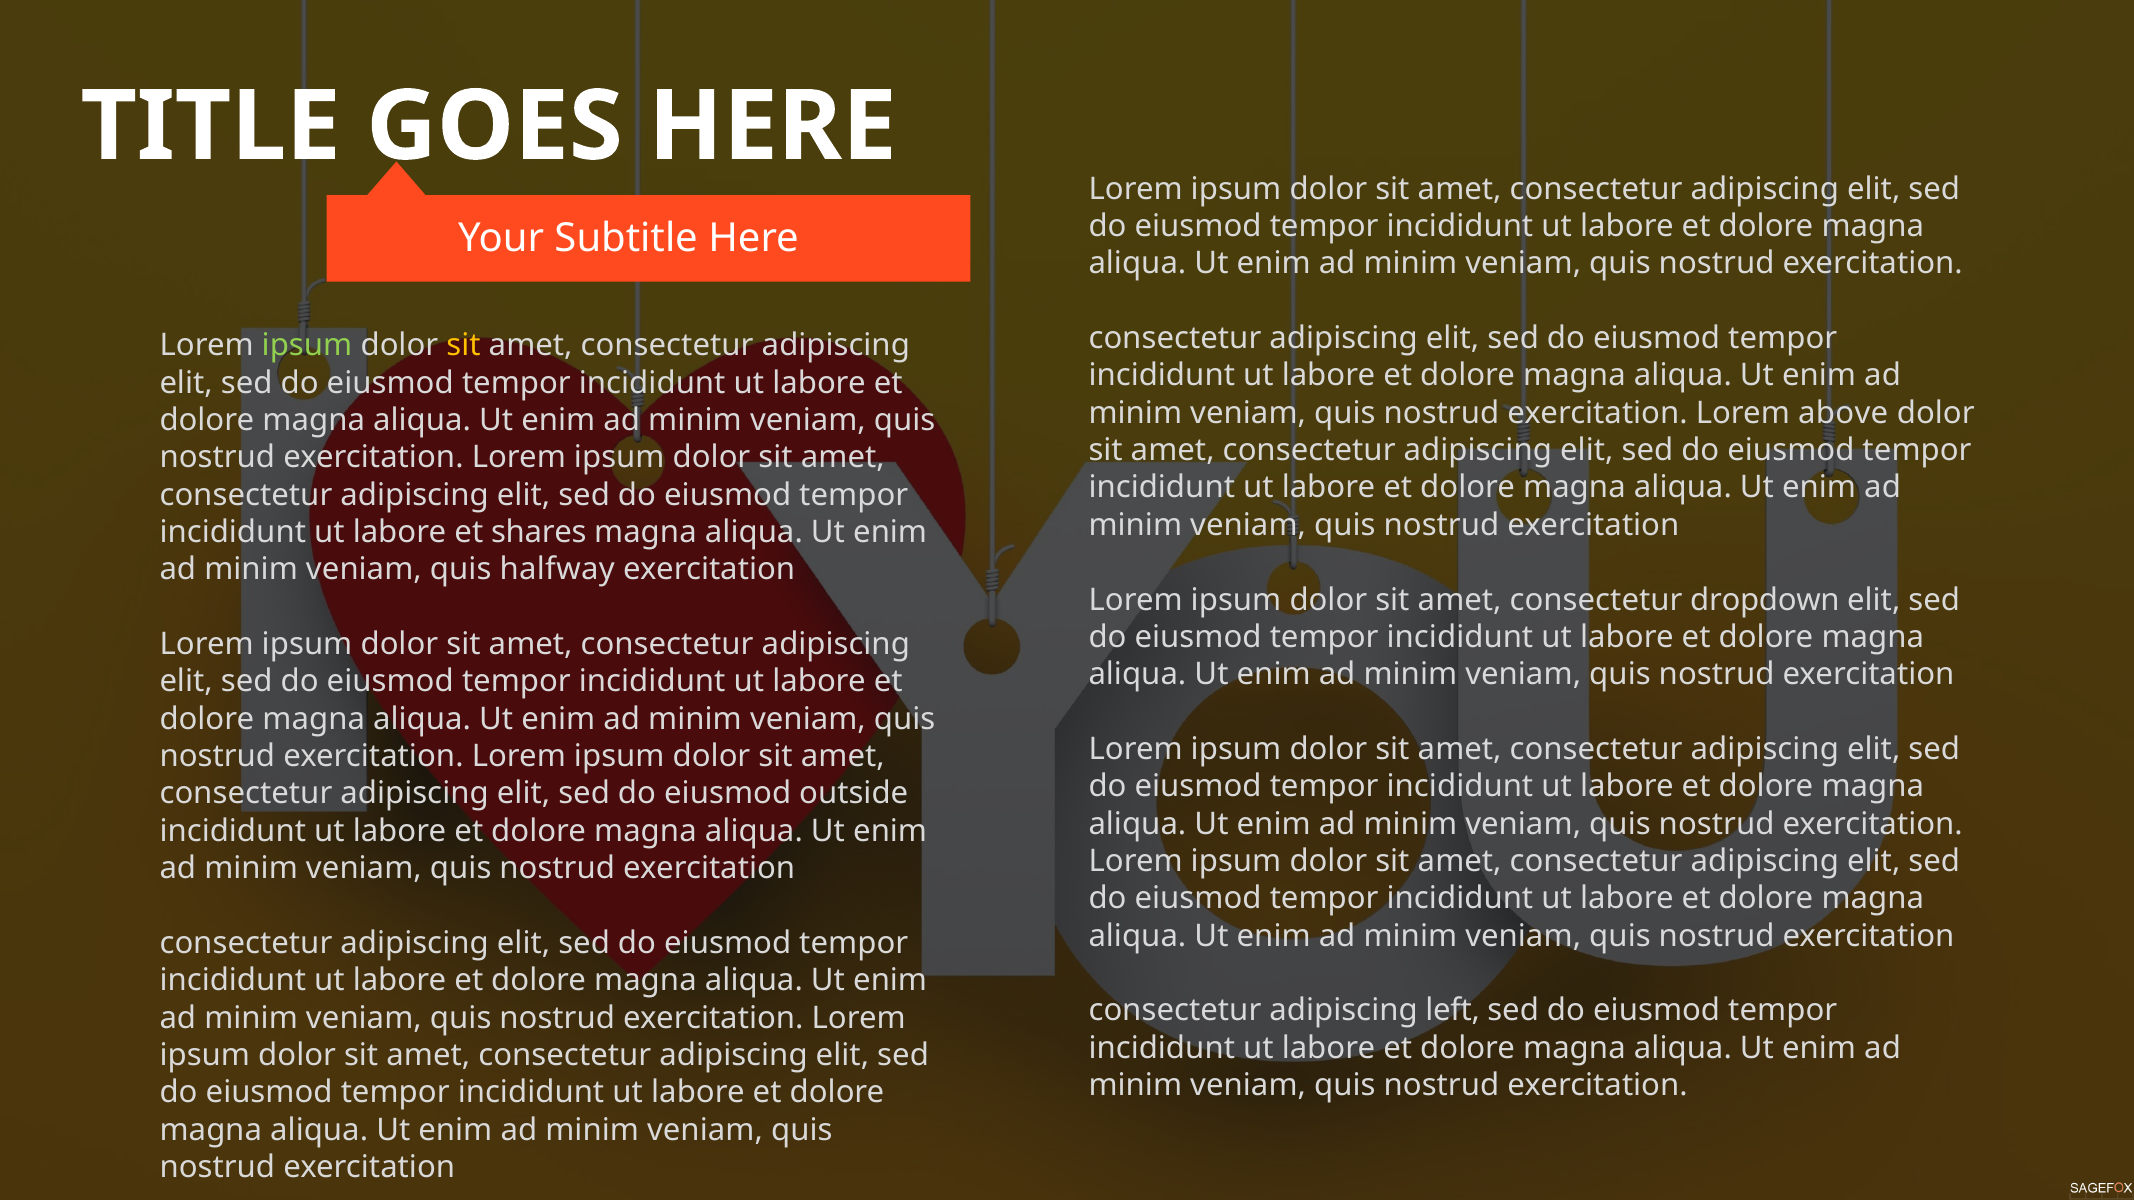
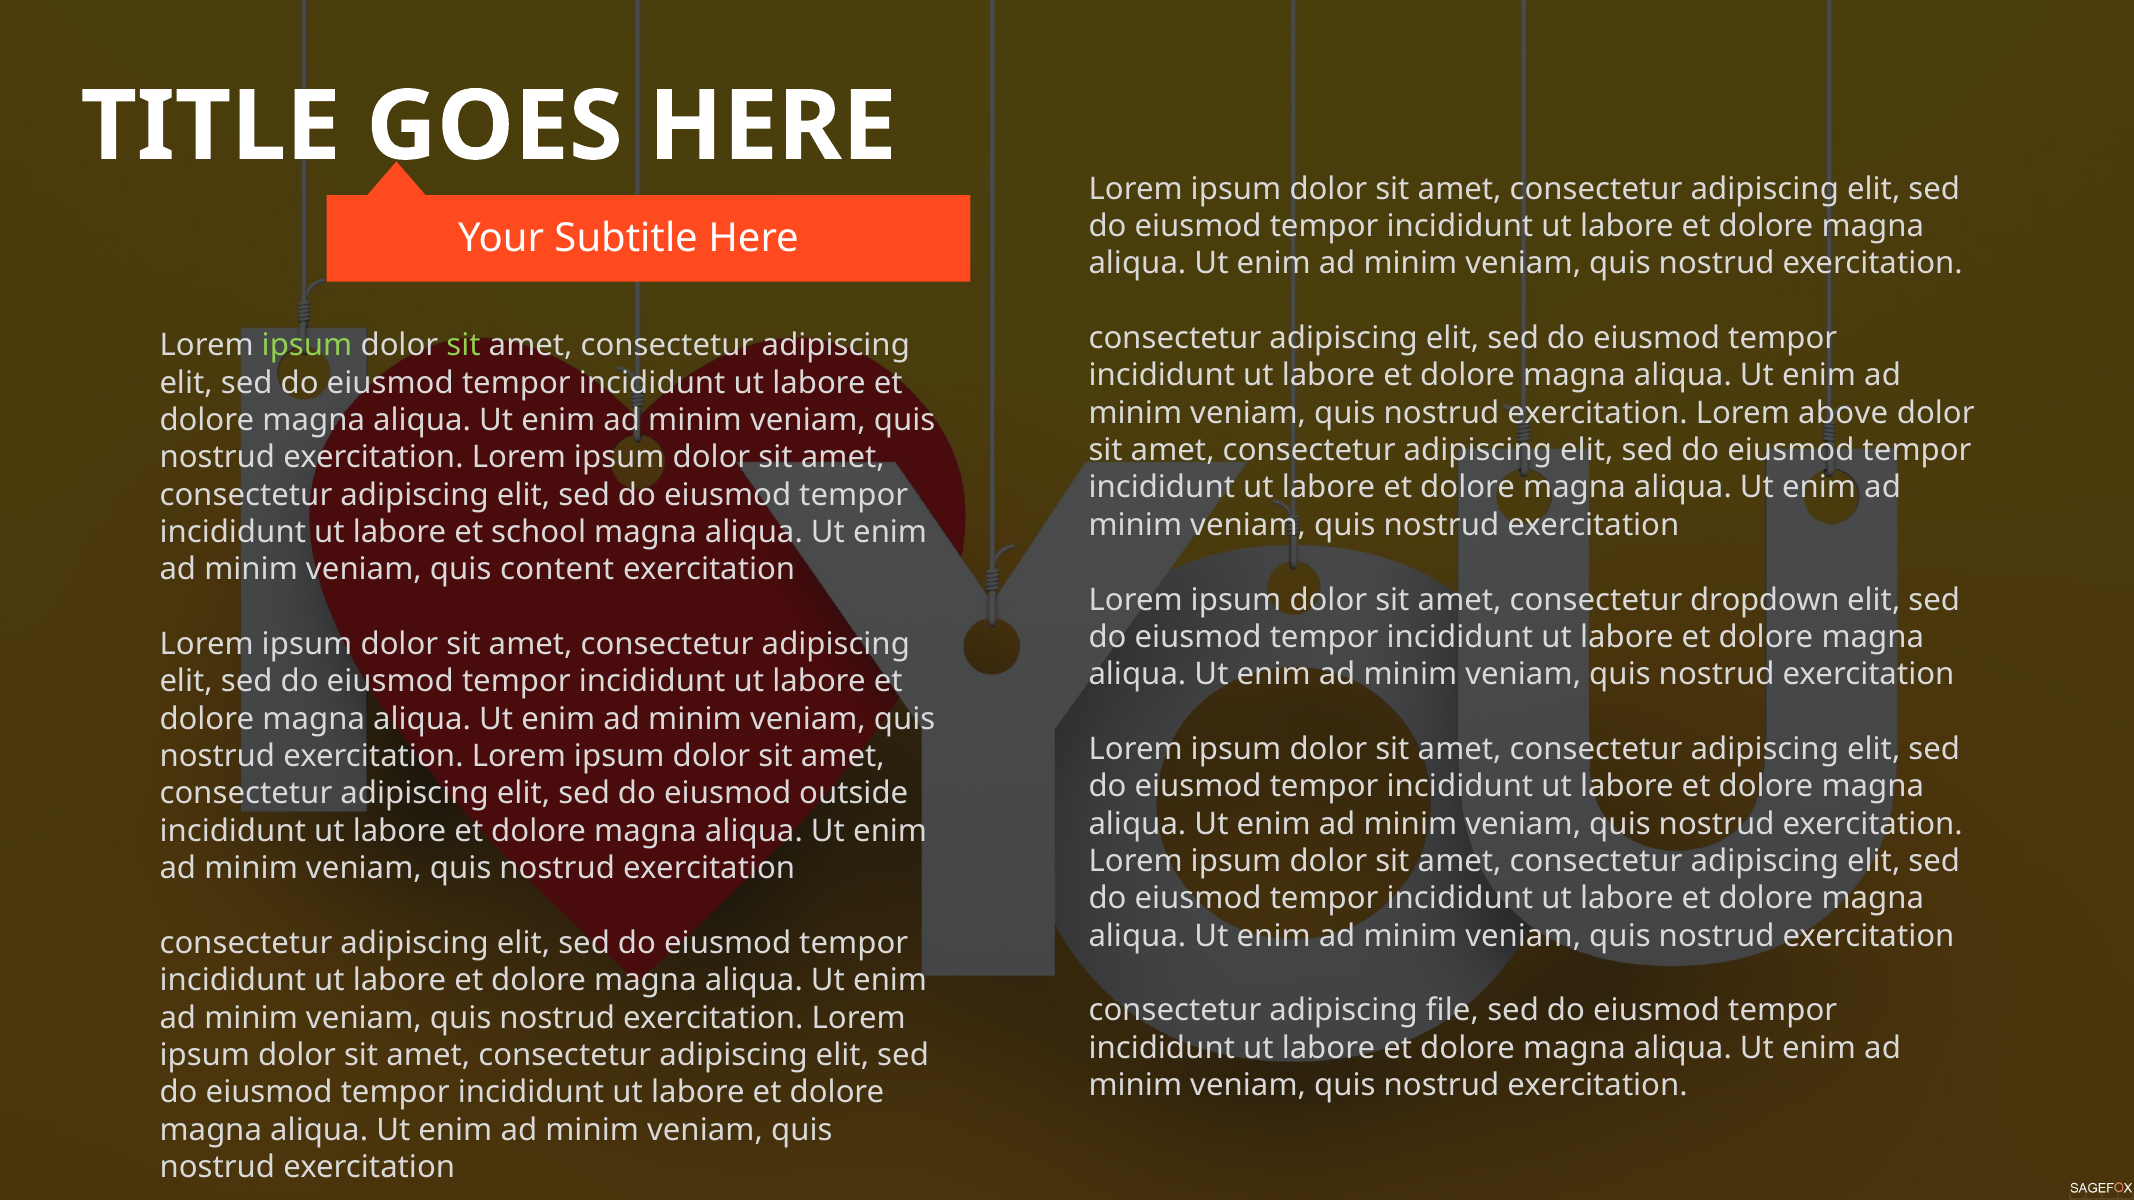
sit colour: yellow -> light green (463, 345)
shares: shares -> school (539, 532)
halfway: halfway -> content (557, 570)
left: left -> file (1452, 1011)
